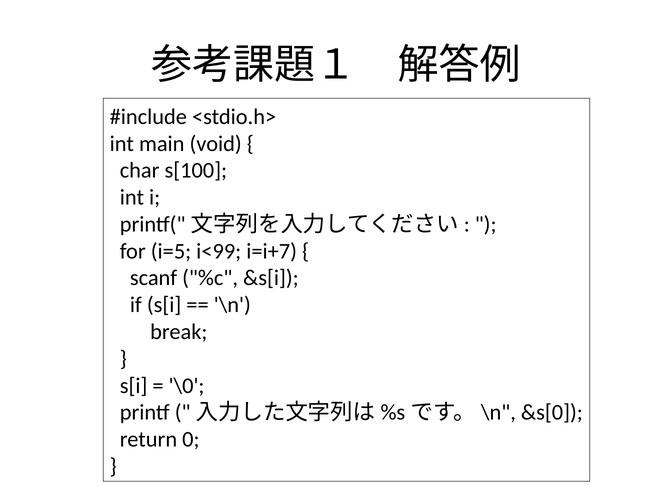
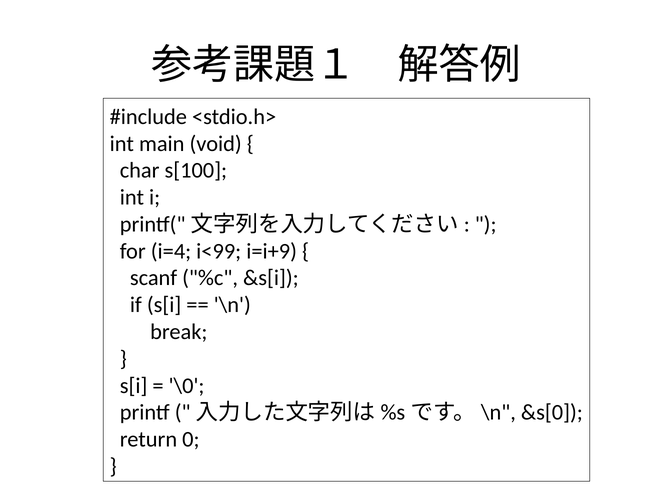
i=5: i=5 -> i=4 (171, 251)
i=i+7: i=i+7 -> i=i+9 (272, 251)
